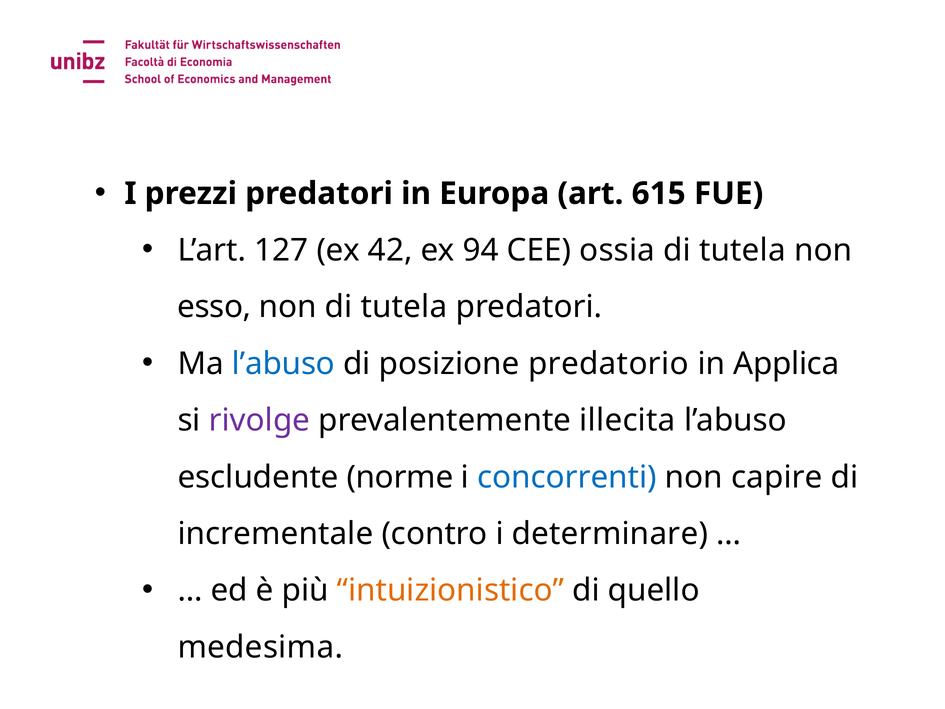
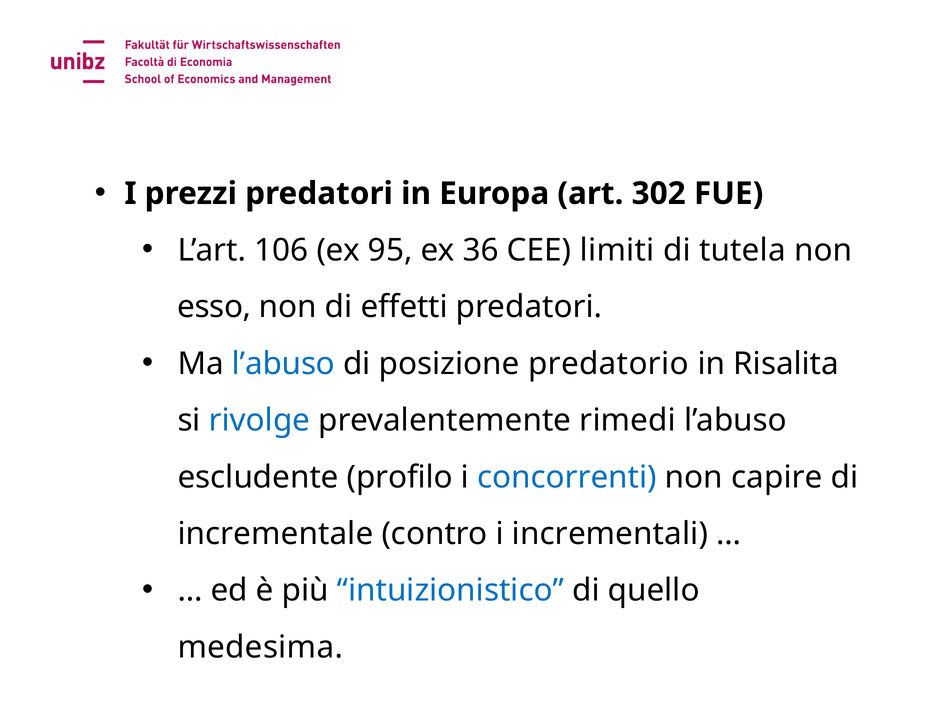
615: 615 -> 302 (659, 193)
127: 127 -> 106 (281, 250)
42: 42 -> 95 (390, 250)
94: 94 -> 36 (481, 250)
ossia: ossia -> limiti (617, 250)
non di tutela: tutela -> effetti (404, 307)
Applica: Applica -> Risalita (786, 364)
rivolge colour: purple -> blue (260, 420)
illecita: illecita -> rimedi (628, 420)
norme: norme -> profilo (400, 477)
determinare: determinare -> incrementali (610, 534)
intuizionistico colour: orange -> blue (450, 590)
